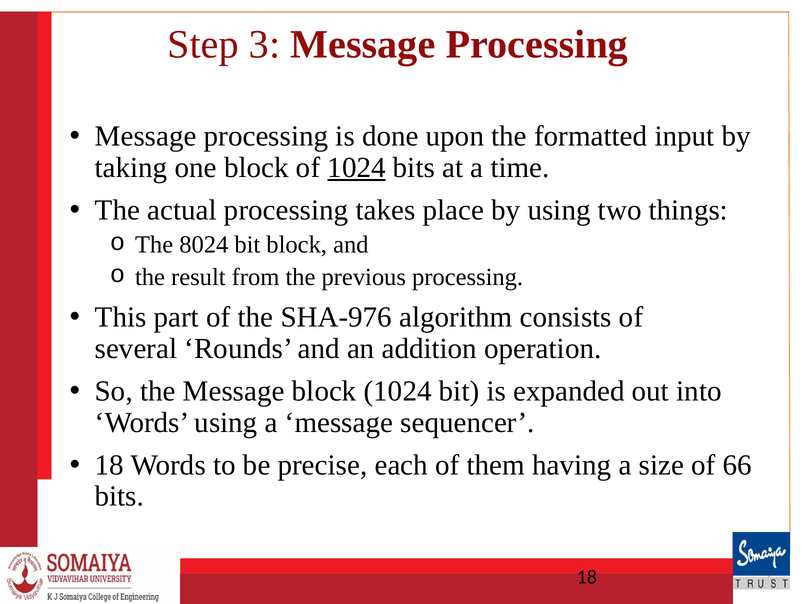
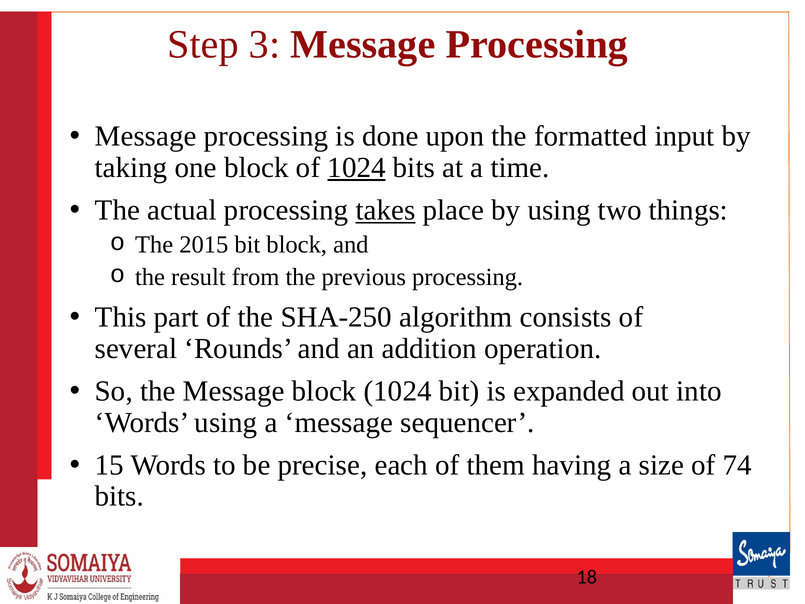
takes underline: none -> present (385, 210)
8024: 8024 -> 2015 (204, 245)
SHA-976: SHA-976 -> SHA-250 (336, 317)
18: 18 -> 15 (109, 465)
66: 66 -> 74 (737, 465)
